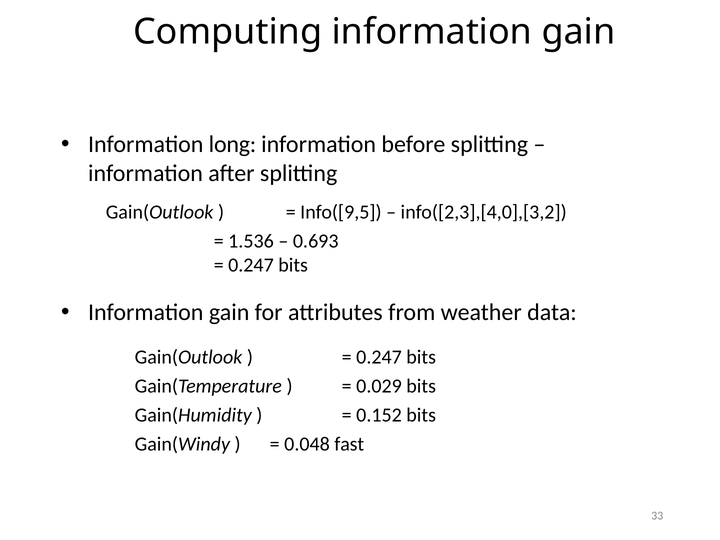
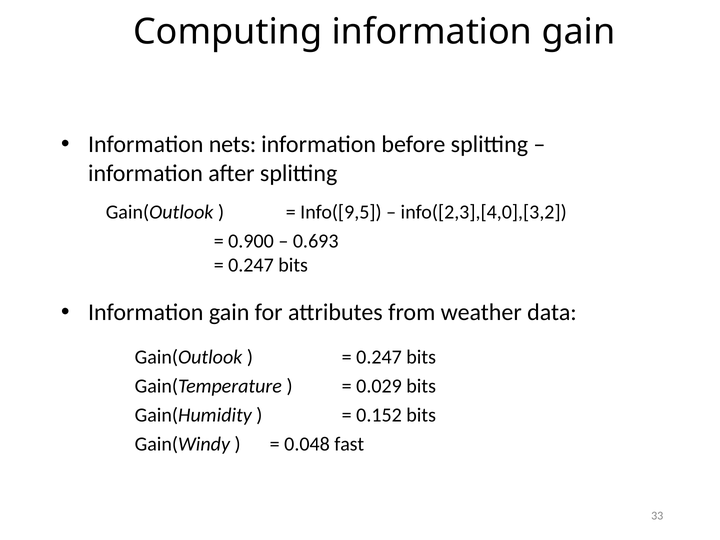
long: long -> nets (232, 145)
1.536: 1.536 -> 0.900 (251, 241)
